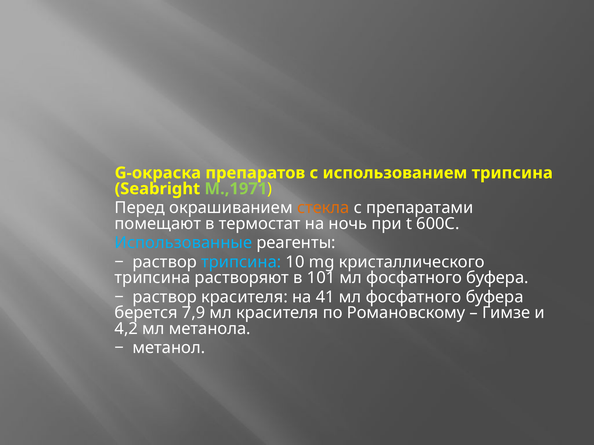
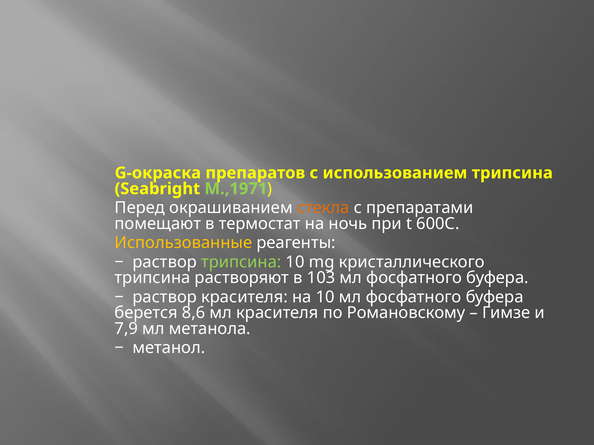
Использованные colour: light blue -> yellow (183, 243)
трипсина colour: light blue -> light green (241, 262)
101: 101 -> 103 (321, 278)
на 41: 41 -> 10 (325, 297)
7,9: 7,9 -> 8,6 (194, 313)
4,2: 4,2 -> 7,9 (126, 329)
